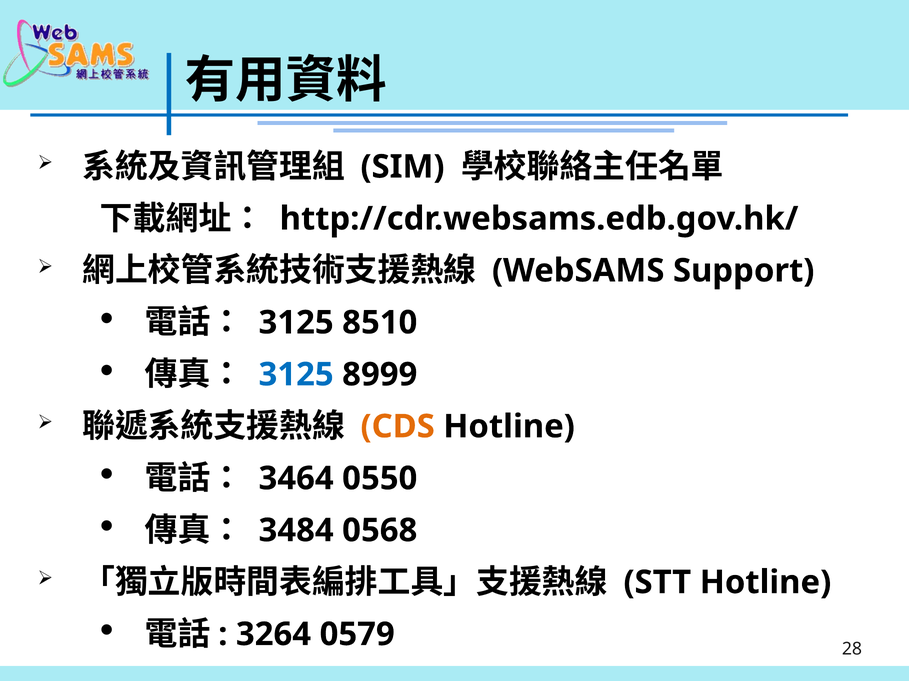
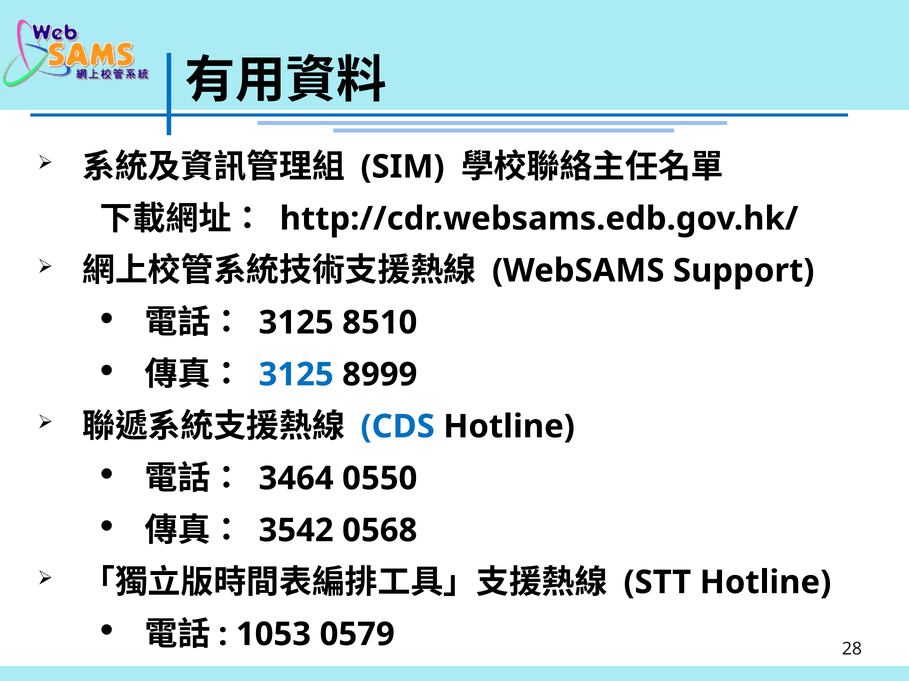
CDS colour: orange -> blue (398, 427)
3484: 3484 -> 3542 (296, 531)
3264: 3264 -> 1053 (273, 635)
